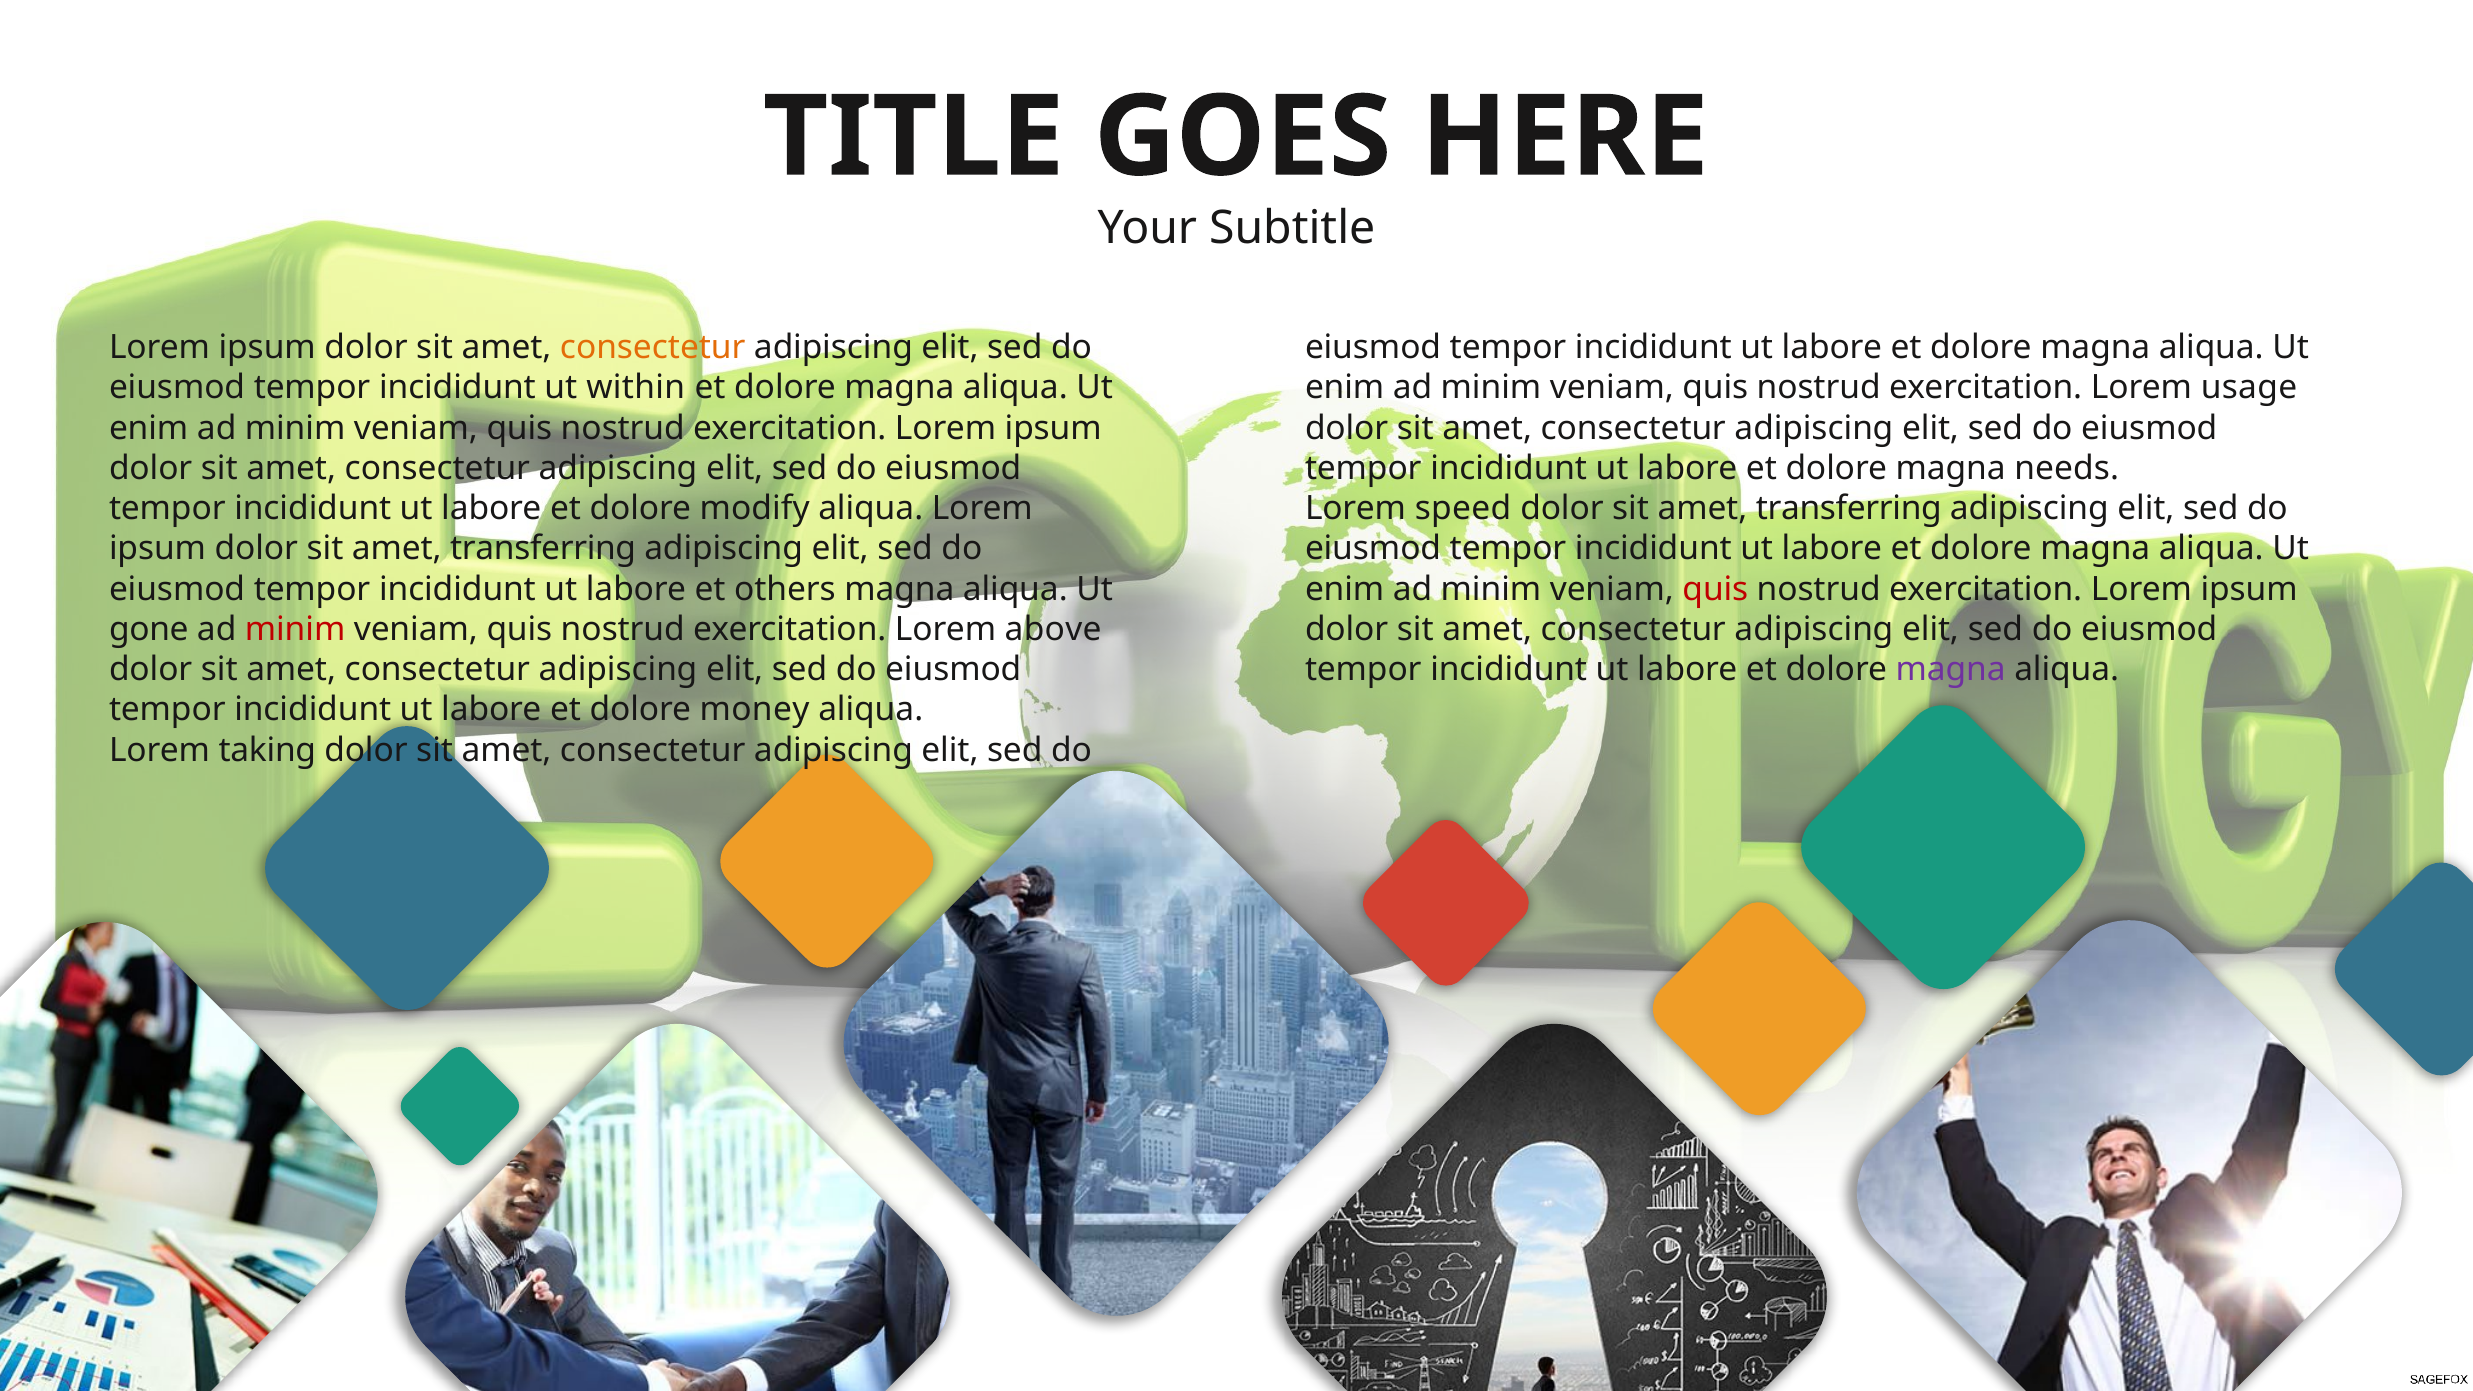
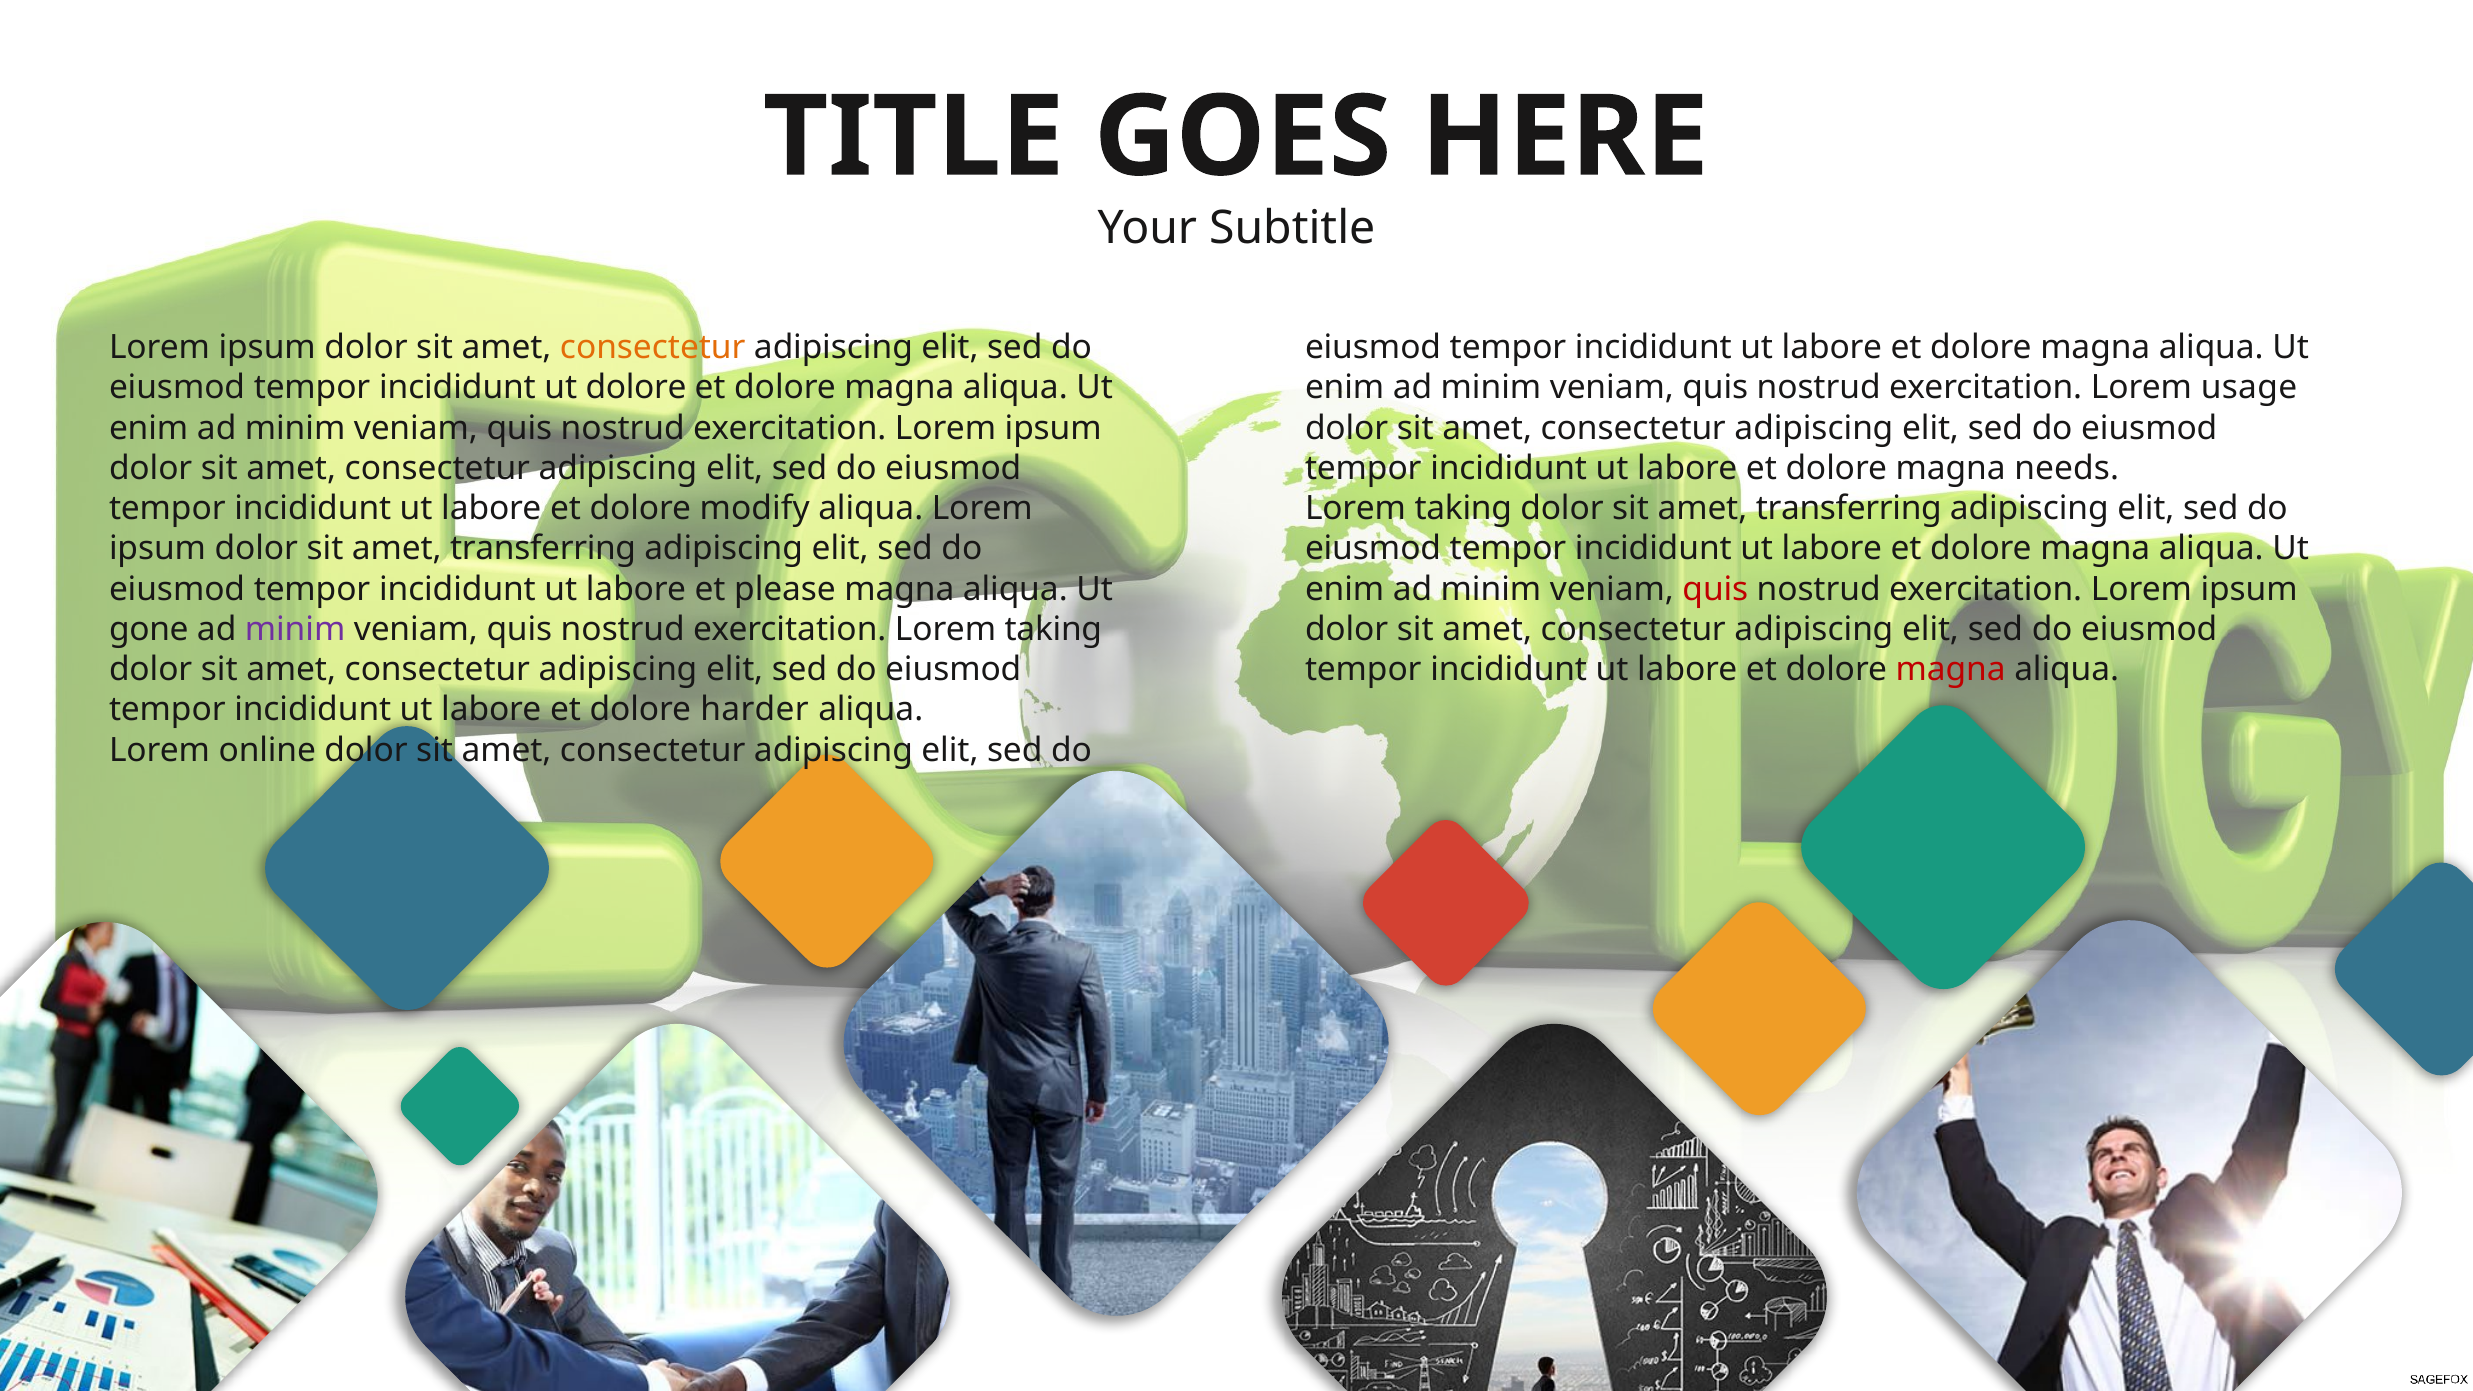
ut within: within -> dolore (636, 388)
speed: speed -> taking (1463, 509)
others: others -> please (785, 589)
minim colour: red -> purple (295, 629)
exercitation Lorem above: above -> taking (1053, 629)
magna colour: purple -> red (1951, 670)
money: money -> harder (755, 710)
taking: taking -> online (267, 750)
